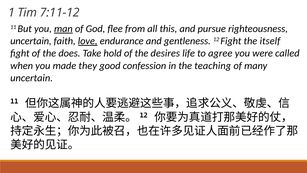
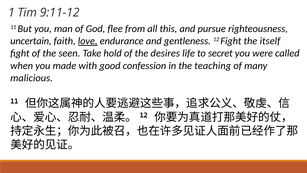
7:11-12: 7:11-12 -> 9:11-12 (60, 13)
man underline: present -> none (63, 29)
does: does -> seen (69, 53)
agree: agree -> secret (220, 53)
they: they -> with (88, 66)
uncertain: uncertain -> malicious (32, 78)
